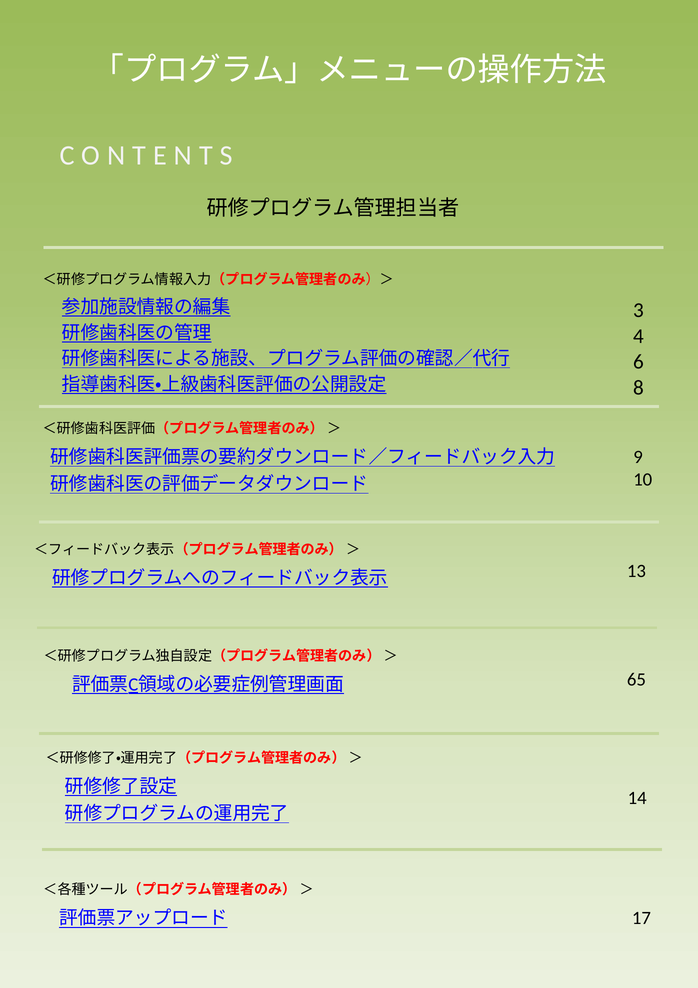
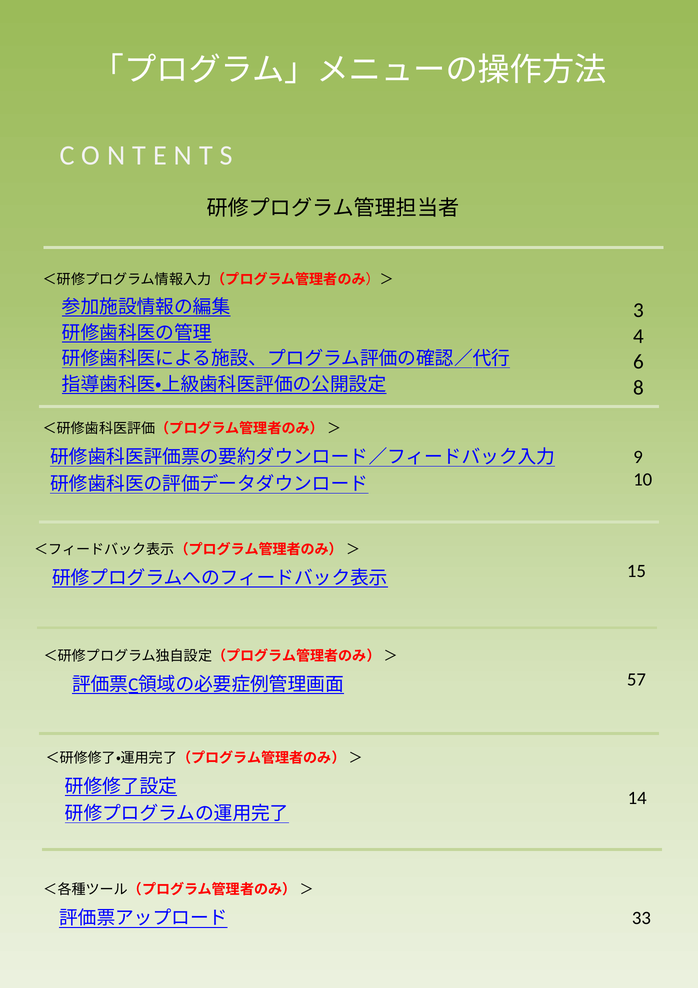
13: 13 -> 15 (636, 571)
65: 65 -> 57 (636, 679)
17: 17 -> 33 (641, 918)
